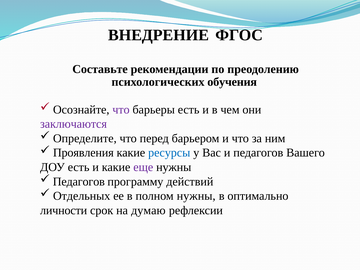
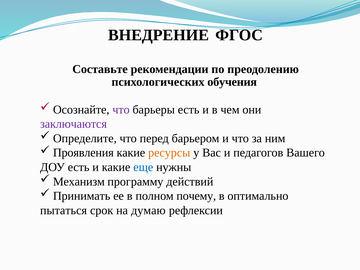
ресурсы colour: blue -> orange (169, 153)
еще colour: purple -> blue (143, 167)
Педагогов: Педагогов -> Механизм (79, 182)
Отдельных: Отдельных -> Принимать (82, 196)
полном нужны: нужны -> почему (196, 196)
личности: личности -> пытаться (64, 210)
